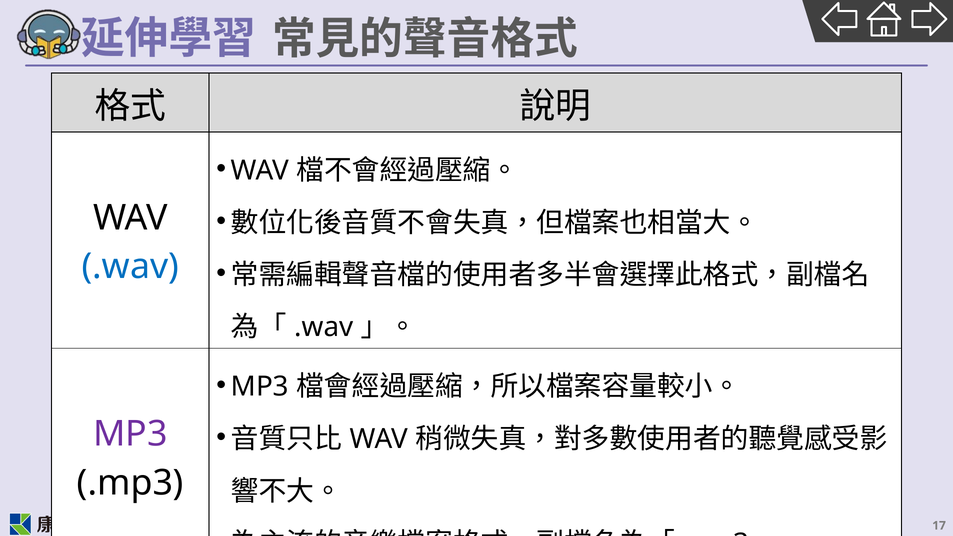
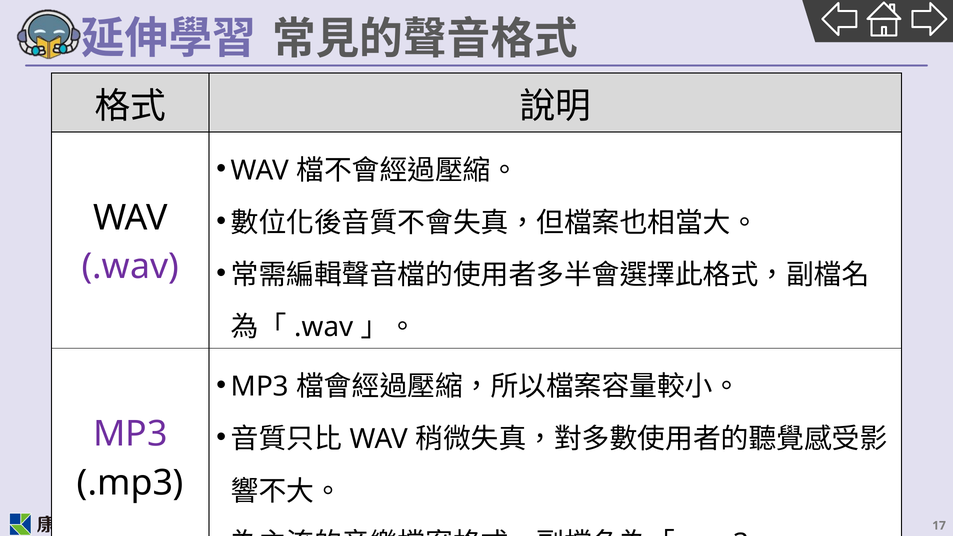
.wav colour: blue -> purple (130, 267)
